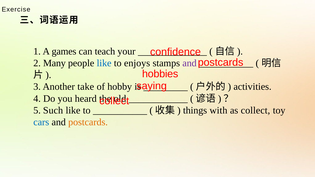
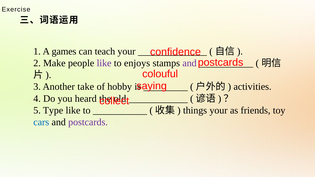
Many: Many -> Make (54, 63)
like colour: blue -> purple (104, 63)
hobbies: hobbies -> colouful (160, 74)
Such: Such -> Type (53, 110)
things with: with -> your (219, 110)
as collect: collect -> friends (256, 110)
postcards colour: orange -> purple (88, 122)
